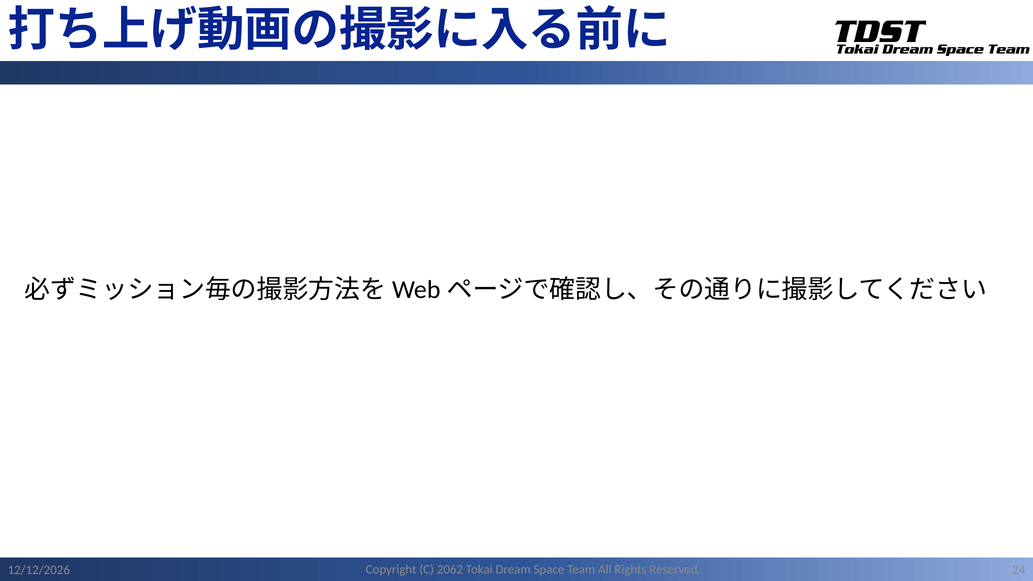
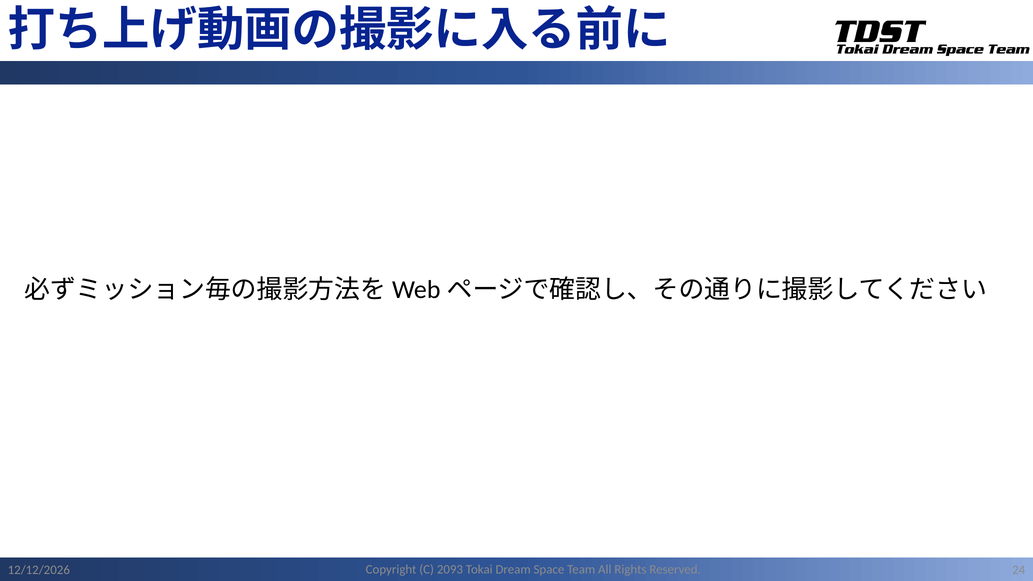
2062: 2062 -> 2093 (450, 570)
